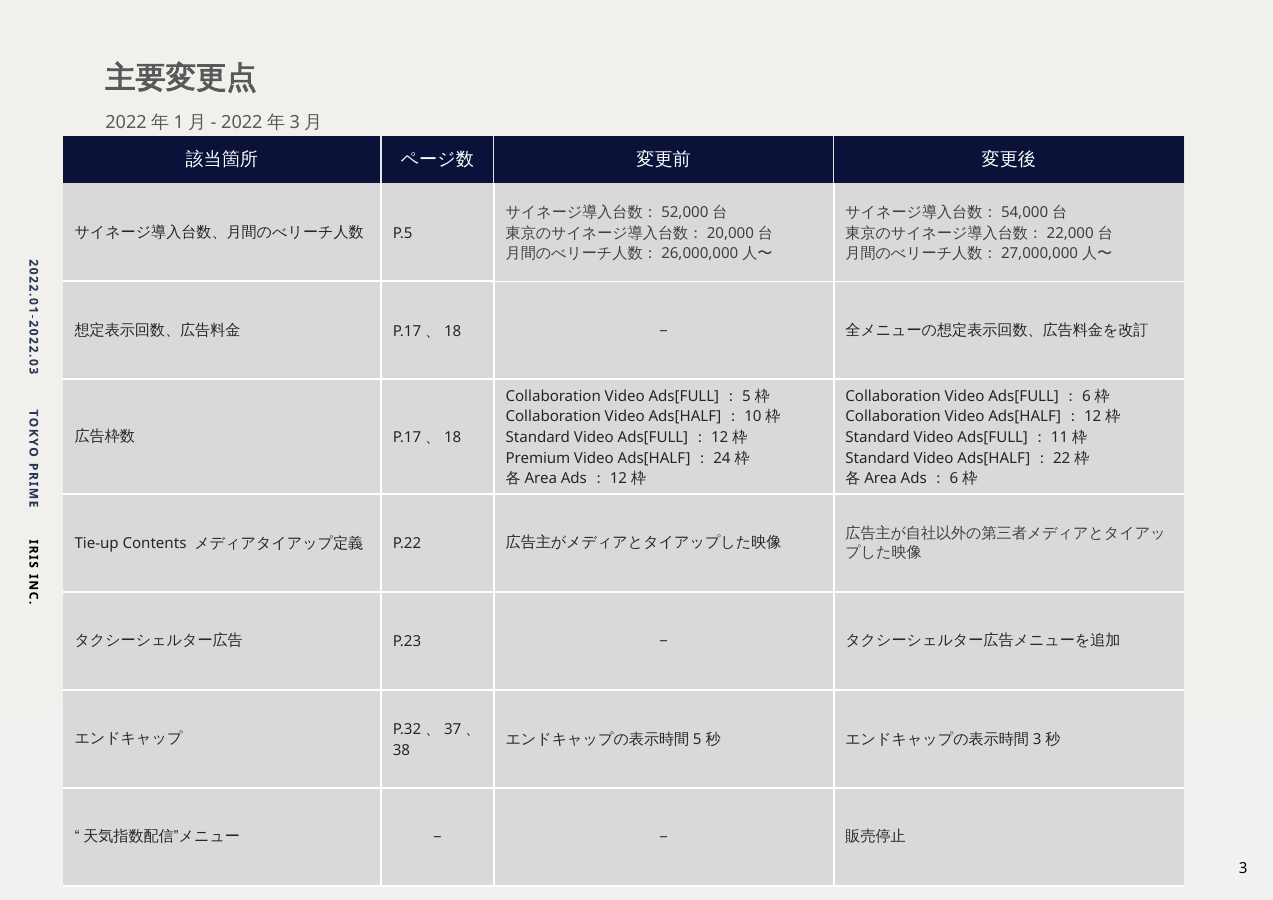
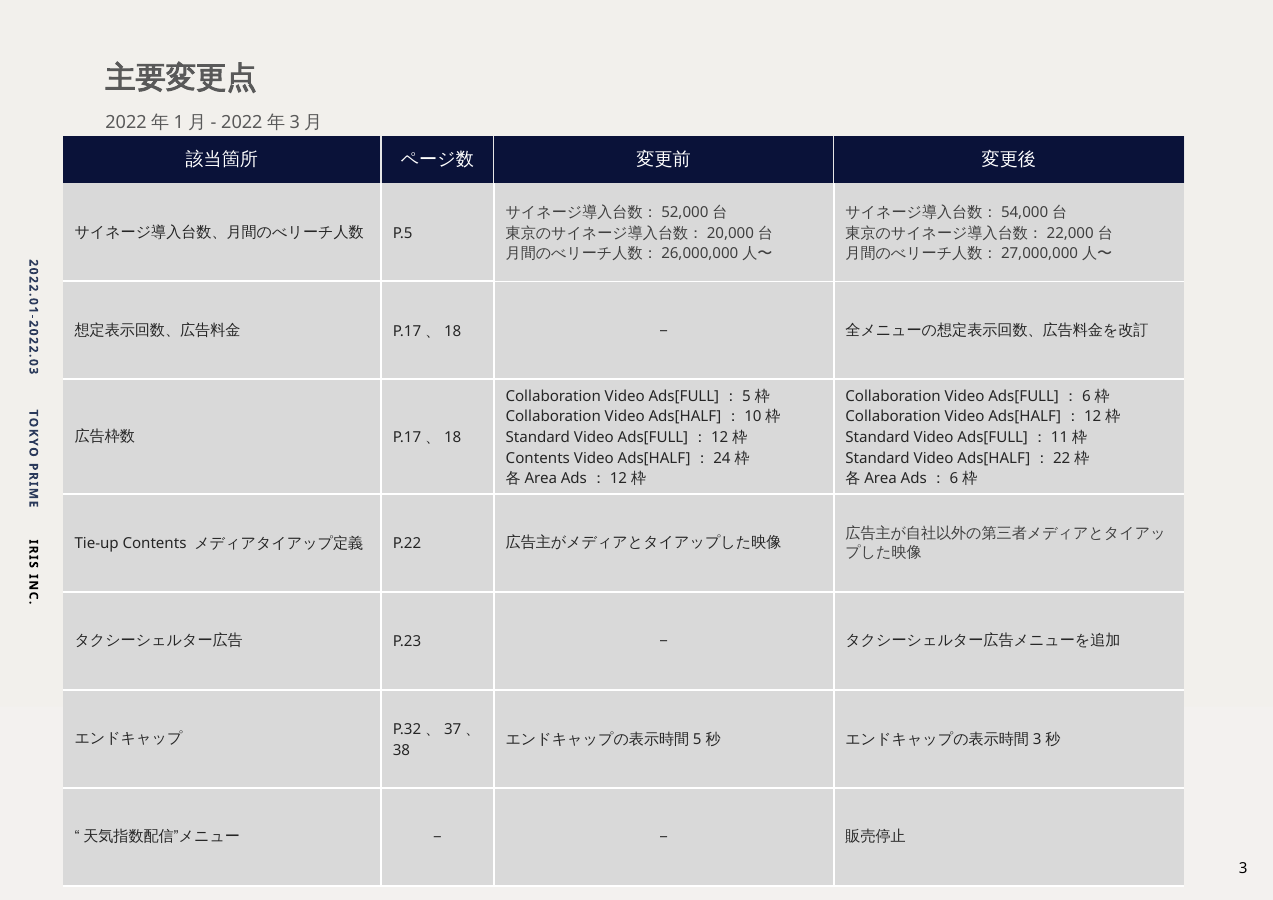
Premium: Premium -> Contents (538, 458)
